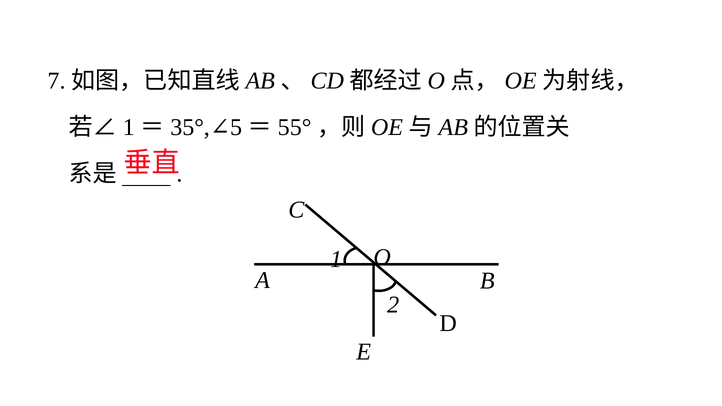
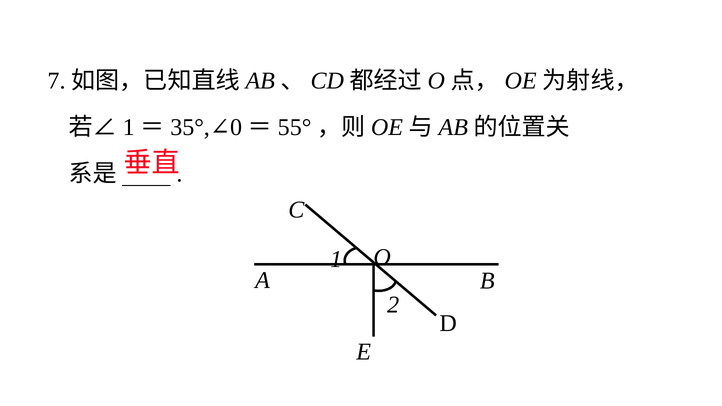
5: 5 -> 0 (236, 127)
